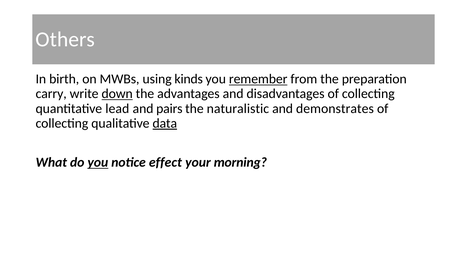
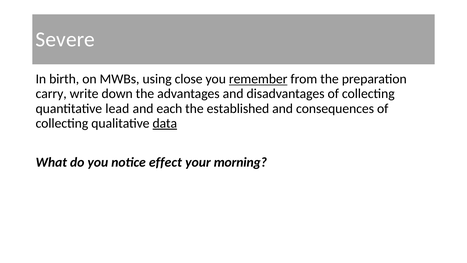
Others: Others -> Severe (65, 39)
kinds: kinds -> close (189, 79)
down underline: present -> none (117, 94)
pairs: pairs -> each (169, 108)
naturalistic: naturalistic -> established (238, 108)
demonstrates: demonstrates -> consequences (335, 108)
you underline: present -> none (98, 162)
